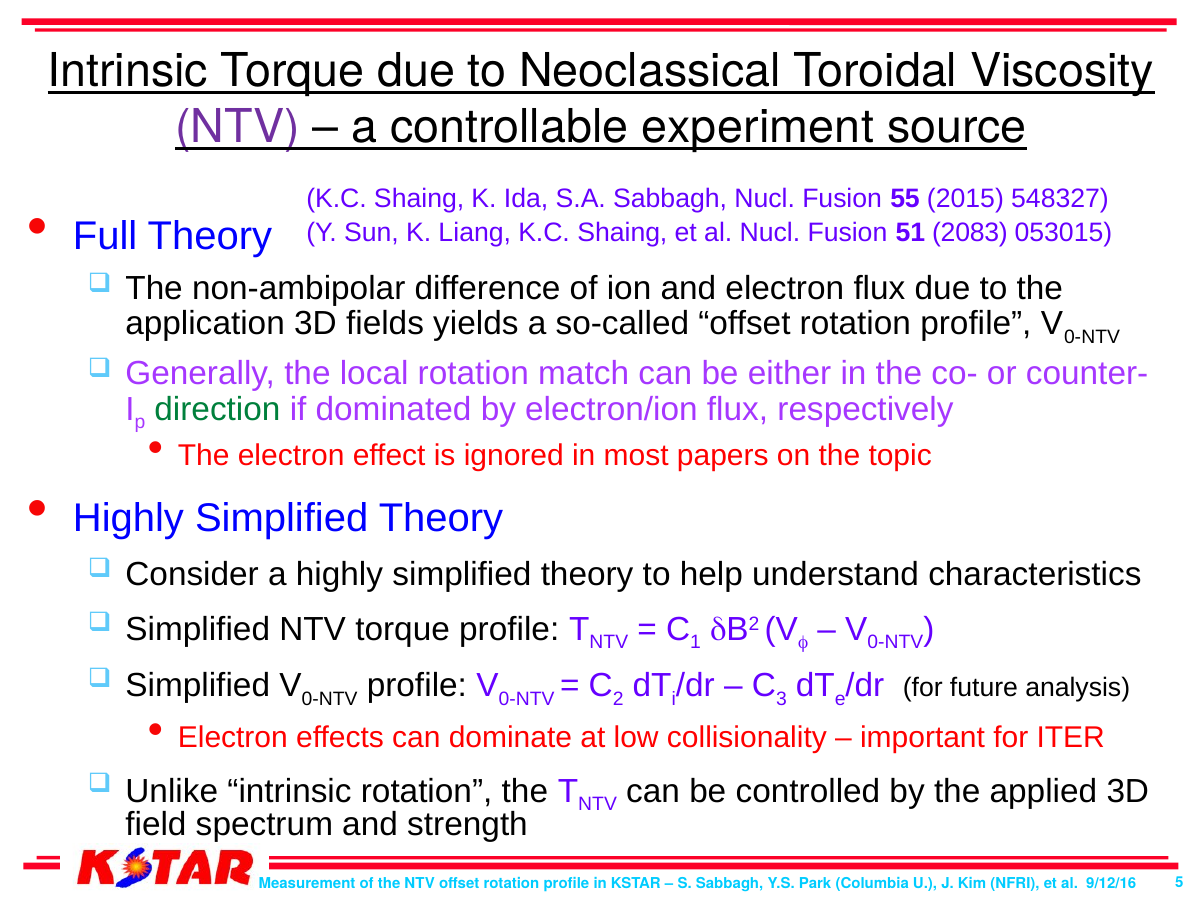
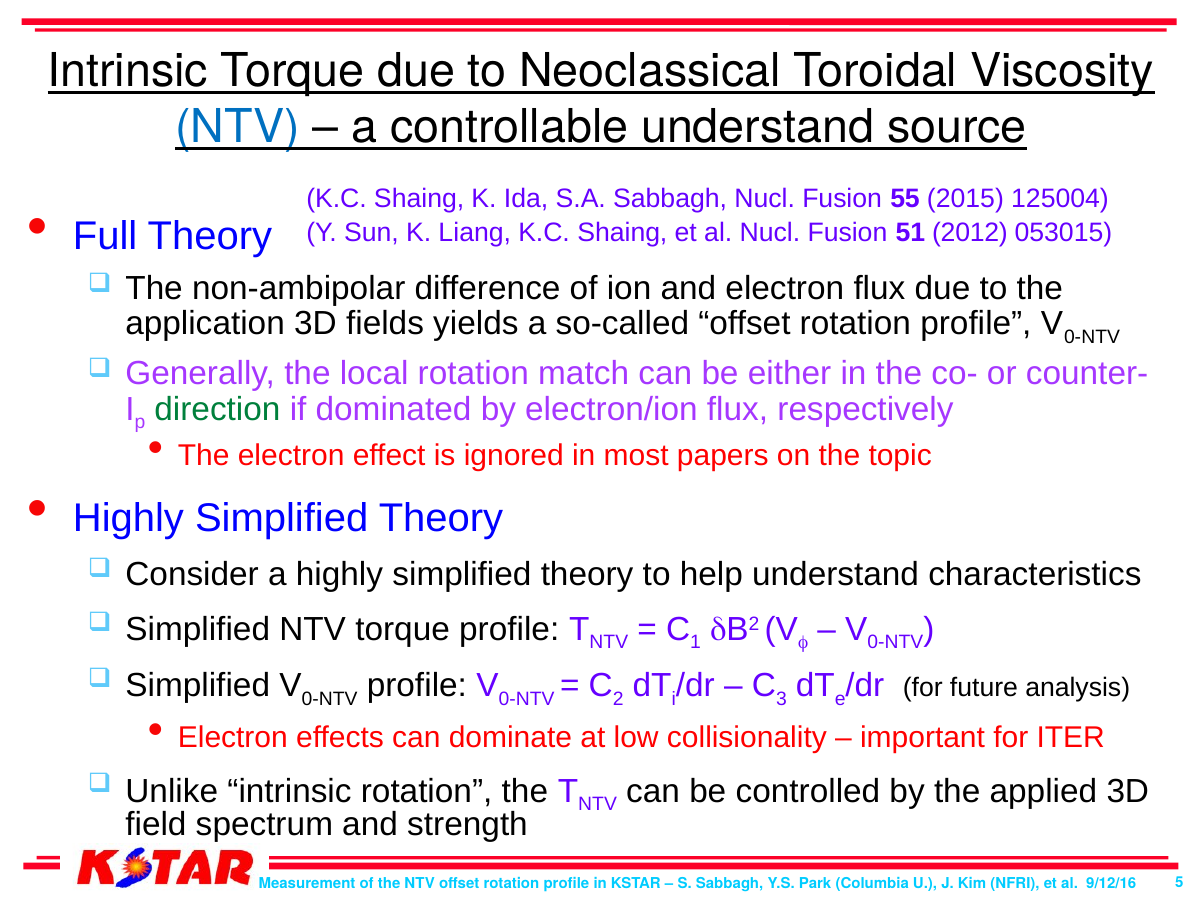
NTV colour: purple -> blue (238, 127)
controllable experiment: experiment -> understand (758, 127)
548327: 548327 -> 125004 (1060, 199)
2083: 2083 -> 2012 (970, 233)
